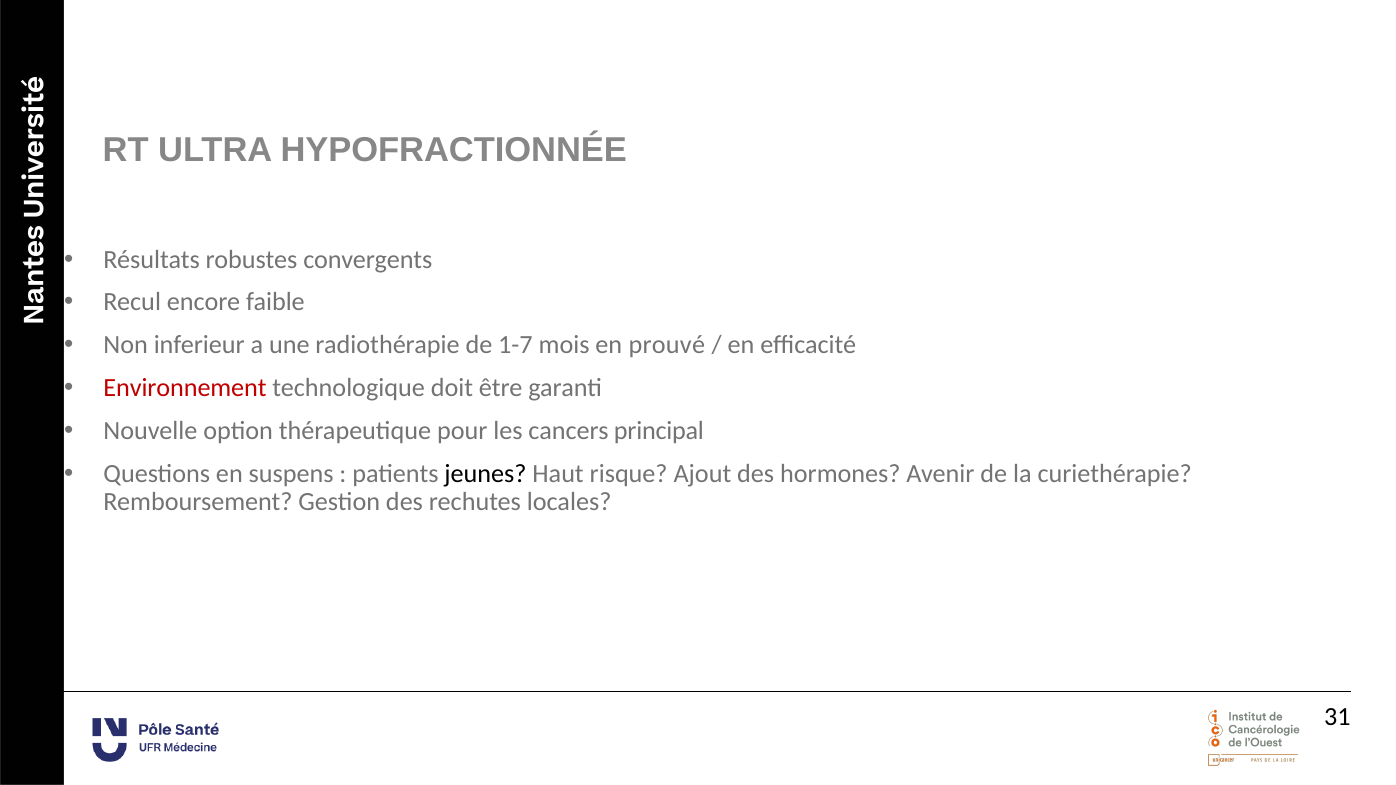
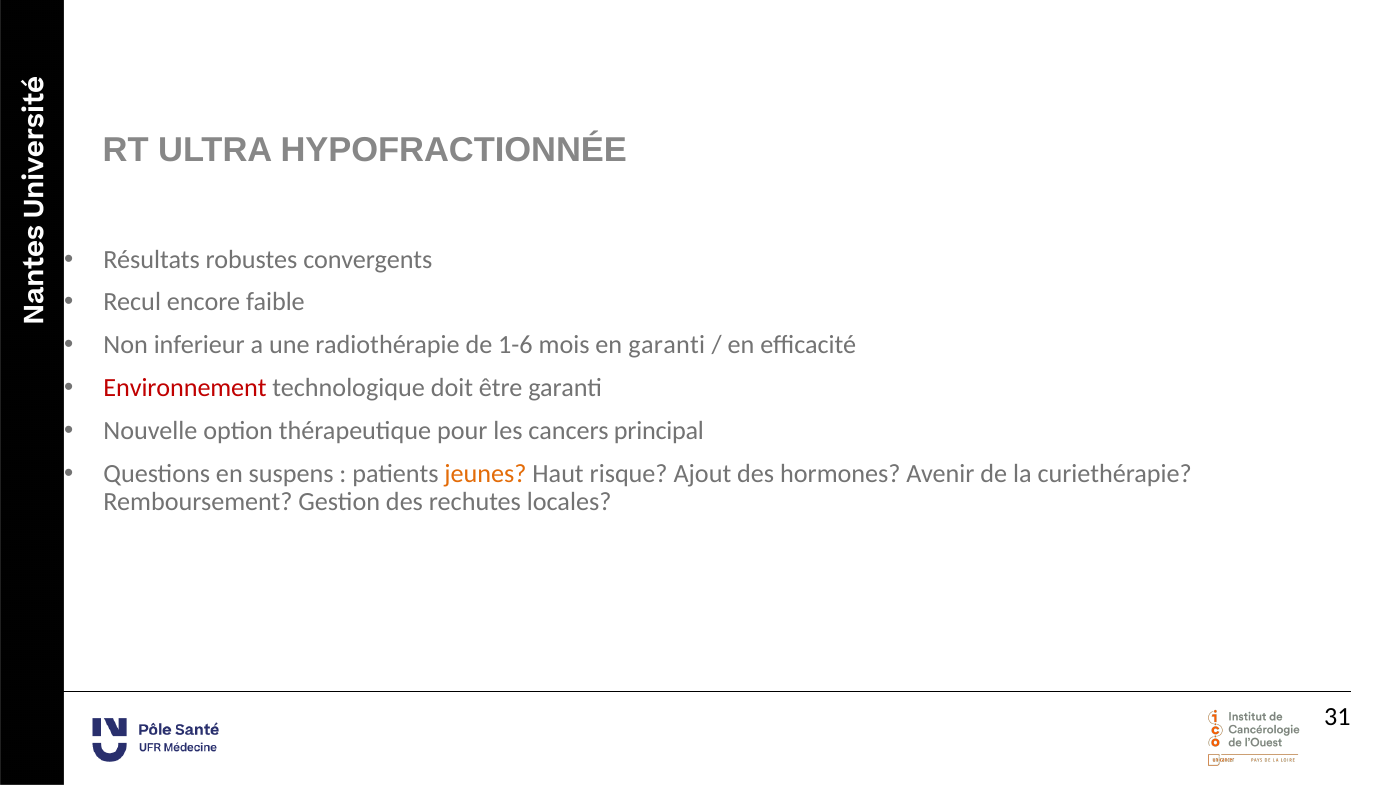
1-7: 1-7 -> 1-6 (515, 345)
en prouvé: prouvé -> garanti (667, 345)
jeunes colour: black -> orange (485, 474)
